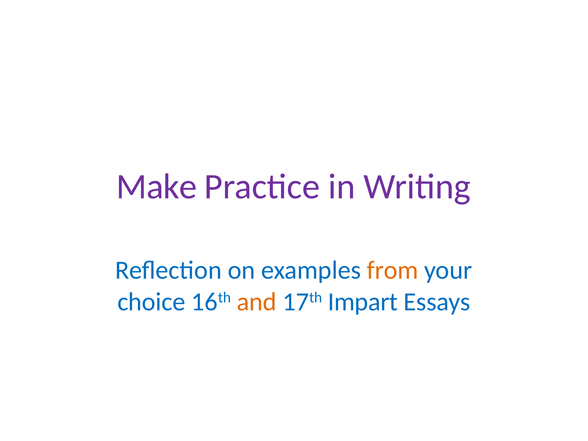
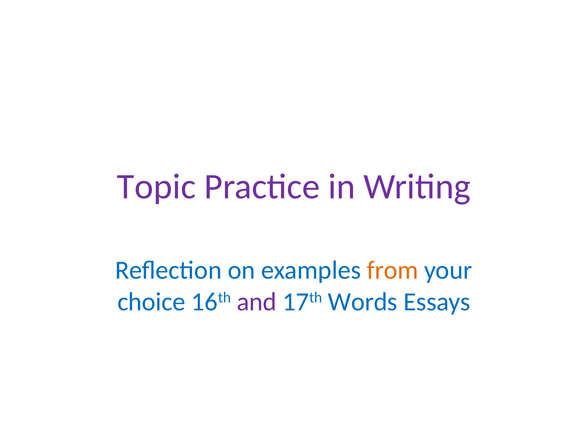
Make: Make -> Topic (156, 187)
and colour: orange -> purple (257, 302)
Impart: Impart -> Words (363, 302)
